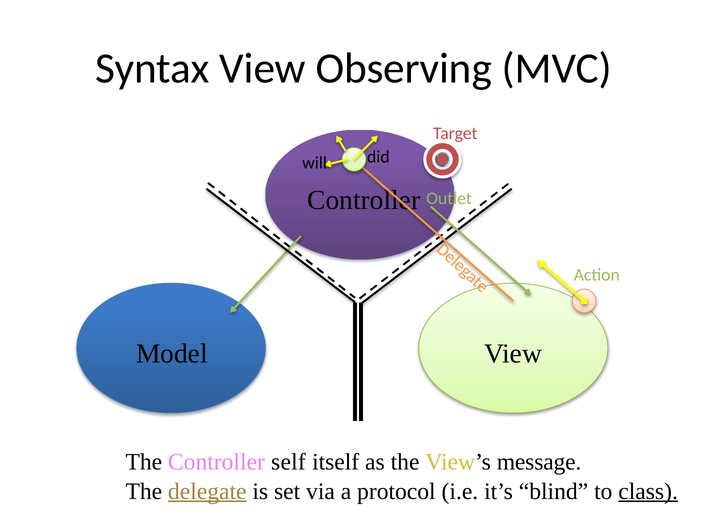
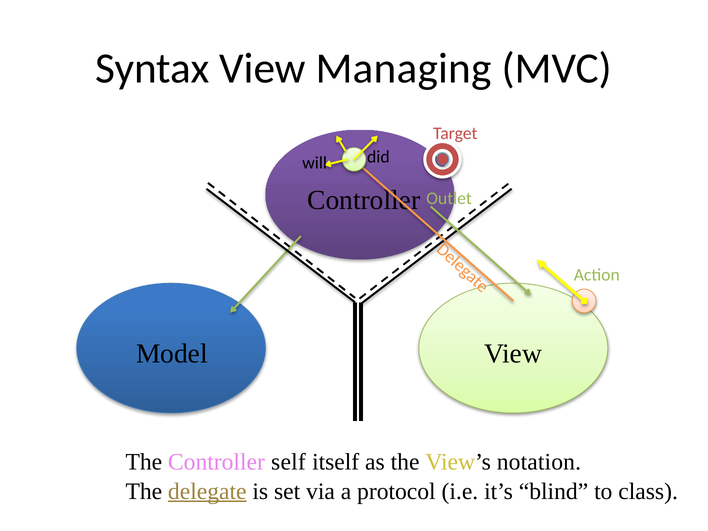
Observing: Observing -> Managing (404, 69)
message: message -> notation (539, 462)
class underline: present -> none (648, 491)
